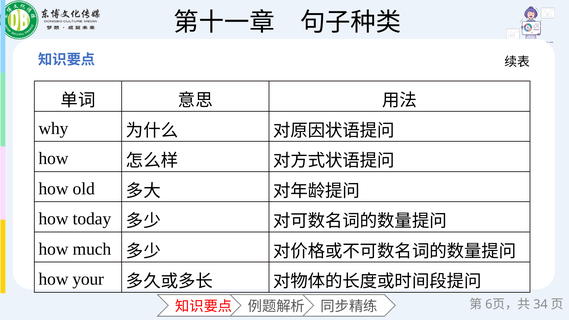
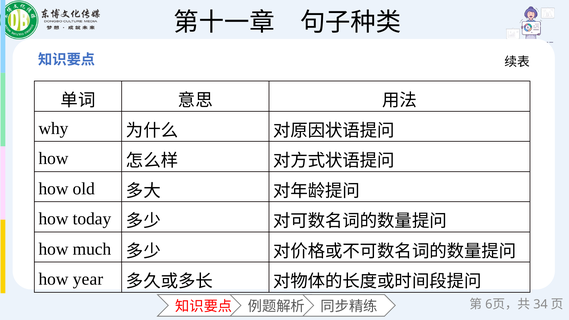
your: your -> year (88, 279)
